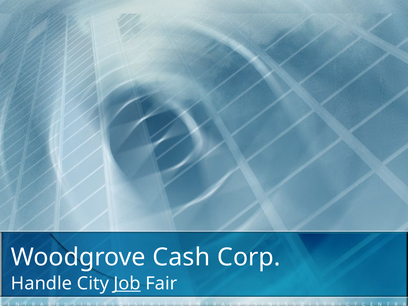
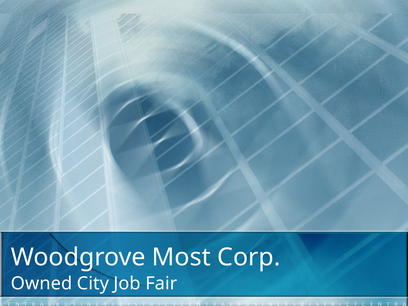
Cash: Cash -> Most (181, 257)
Handle: Handle -> Owned (42, 283)
Job underline: present -> none (127, 283)
